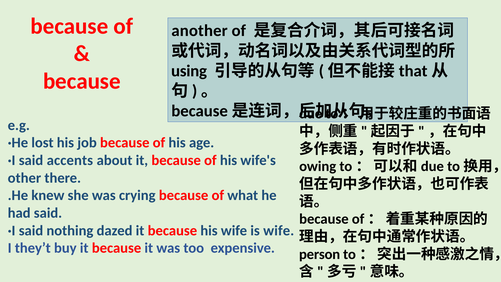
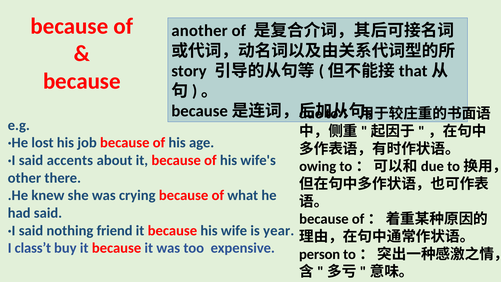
using: using -> story (189, 71)
dazed: dazed -> friend (115, 230)
is wife: wife -> year (279, 230)
they’t: they’t -> class’t (33, 248)
